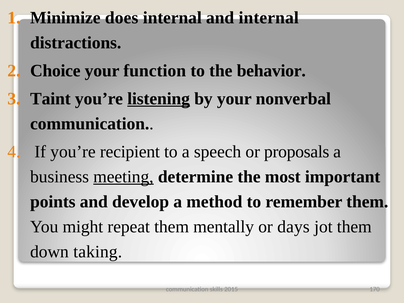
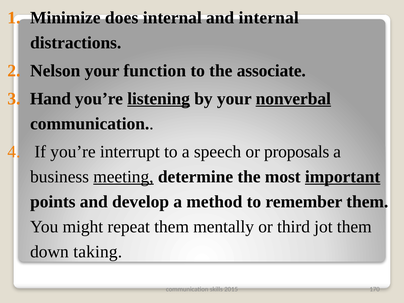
Choice: Choice -> Nelson (55, 71)
behavior: behavior -> associate (271, 71)
Taint: Taint -> Hand (50, 99)
nonverbal underline: none -> present (293, 99)
recipient: recipient -> interrupt (130, 152)
important underline: none -> present (343, 177)
days: days -> third (294, 227)
